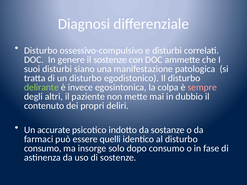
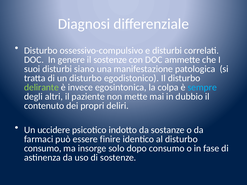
sempre colour: pink -> light blue (202, 87)
accurate: accurate -> uccidere (54, 130)
quelli: quelli -> finire (110, 139)
